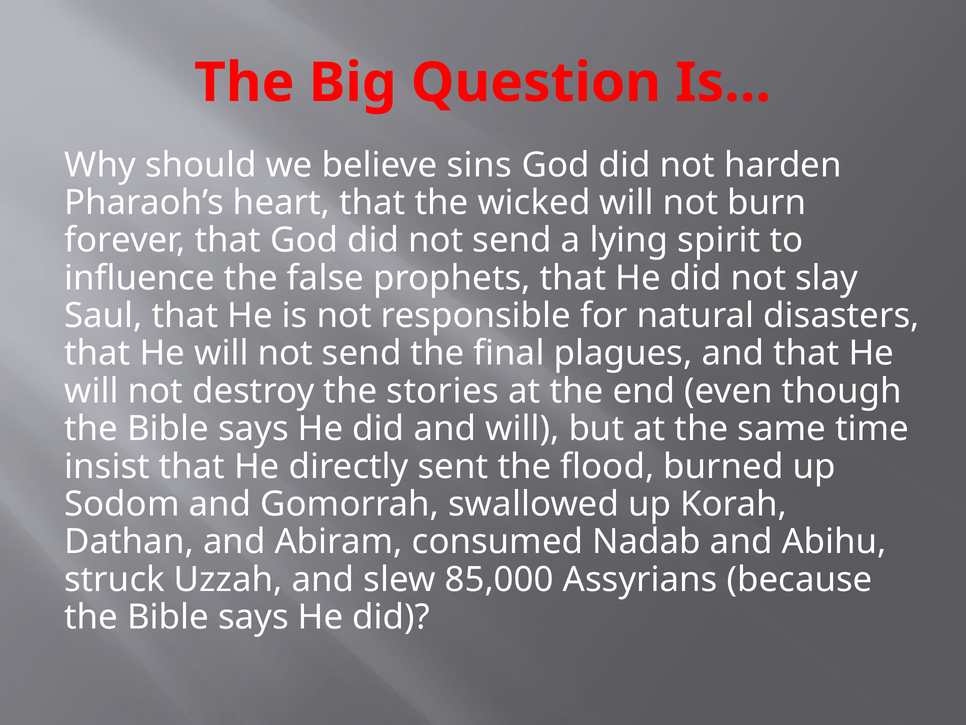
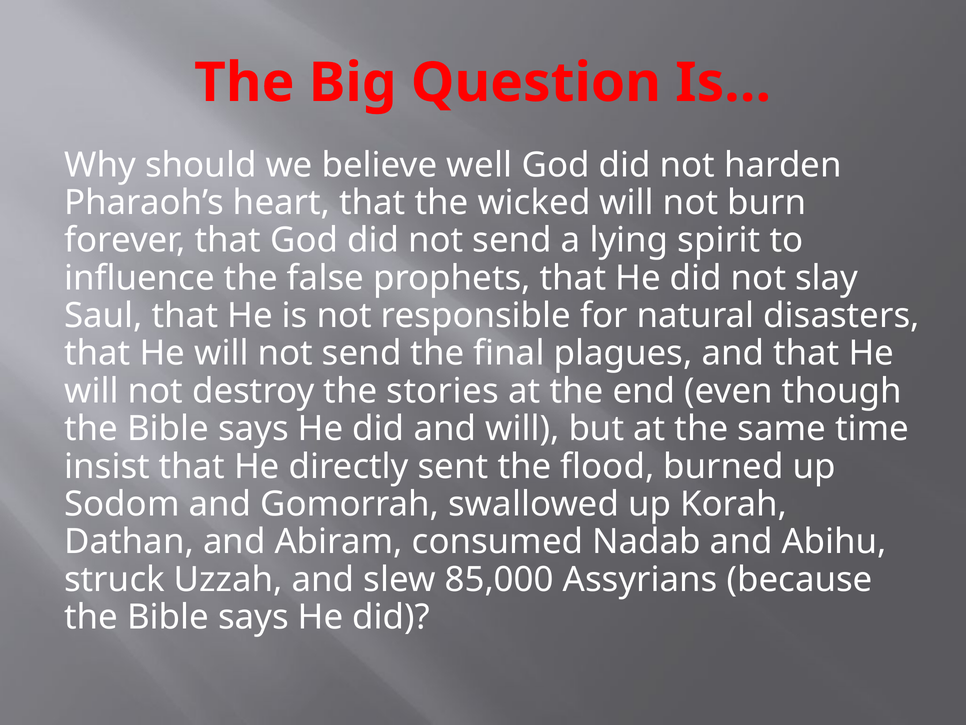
sins: sins -> well (479, 165)
